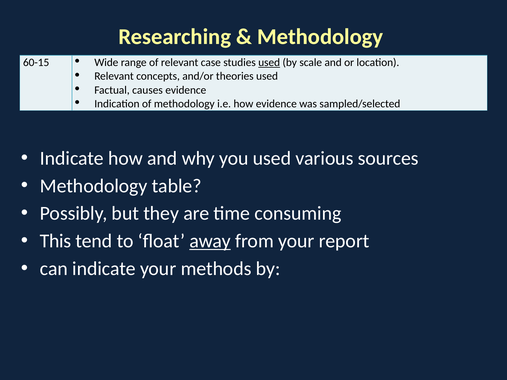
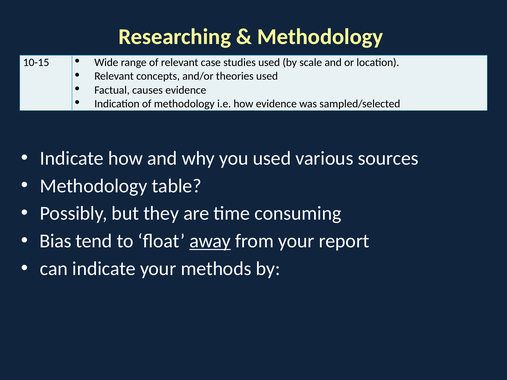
60-15: 60-15 -> 10-15 (36, 62)
used underline: present -> none (269, 62)
This: This -> Bias (56, 241)
